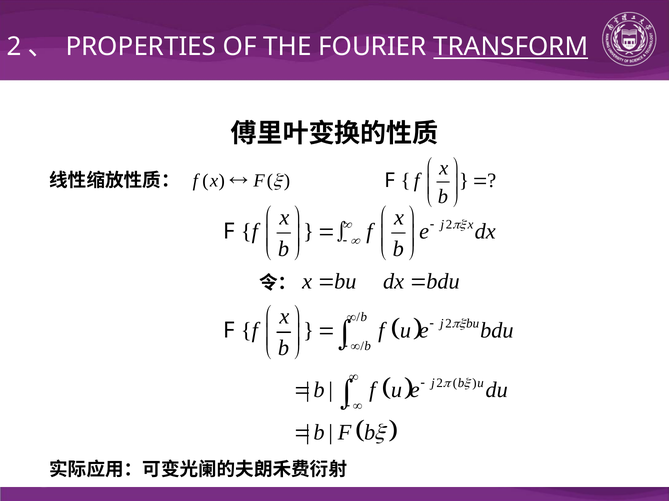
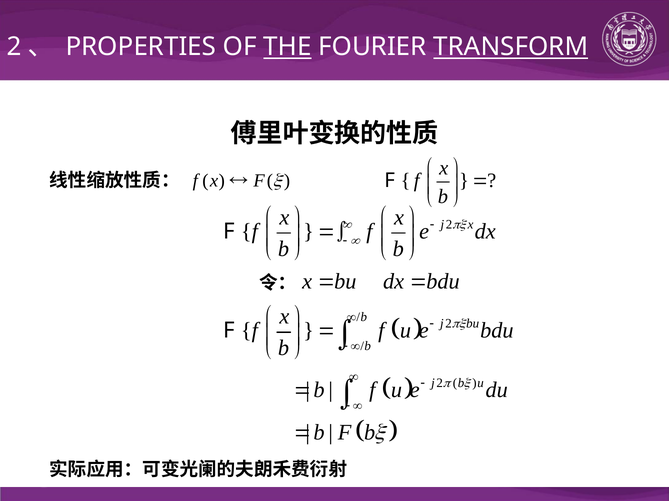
THE underline: none -> present (287, 47)
